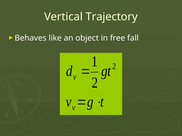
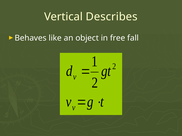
Trajectory: Trajectory -> Describes (112, 17)
